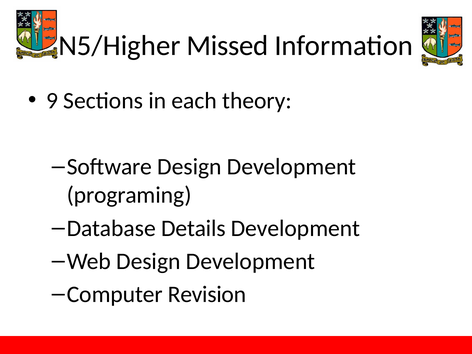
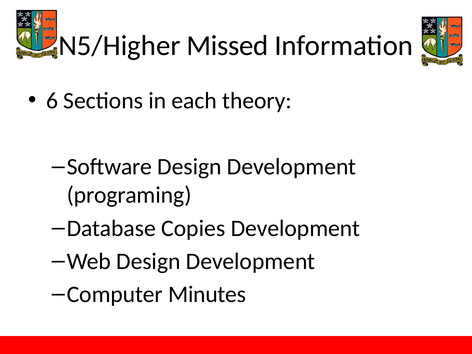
9: 9 -> 6 (52, 101)
Details: Details -> Copies (193, 228)
Revision: Revision -> Minutes (207, 294)
